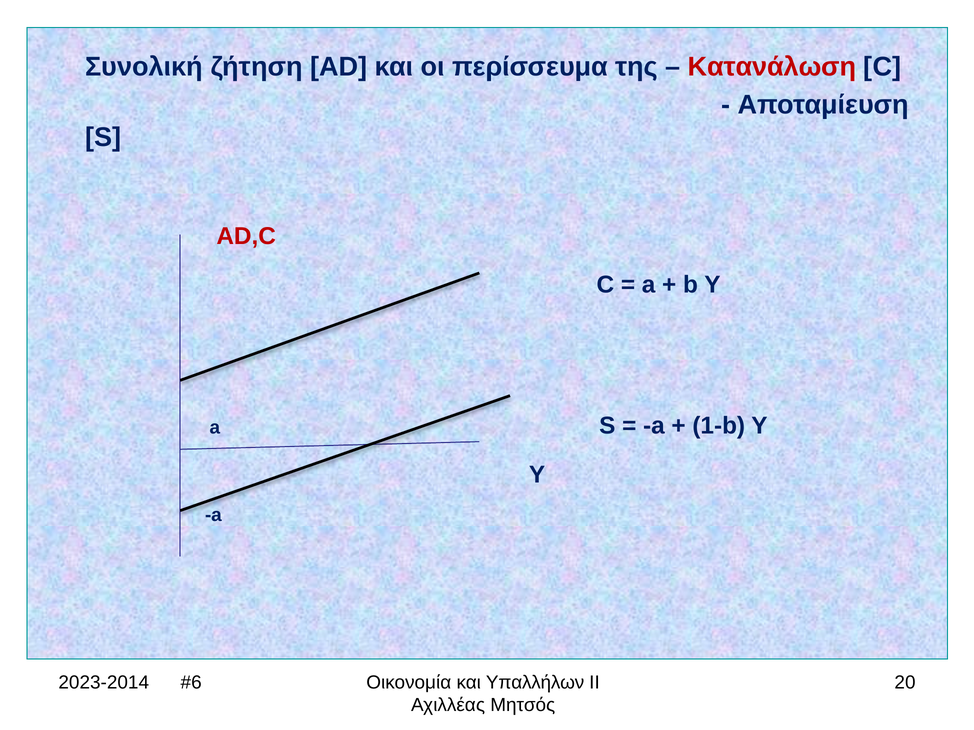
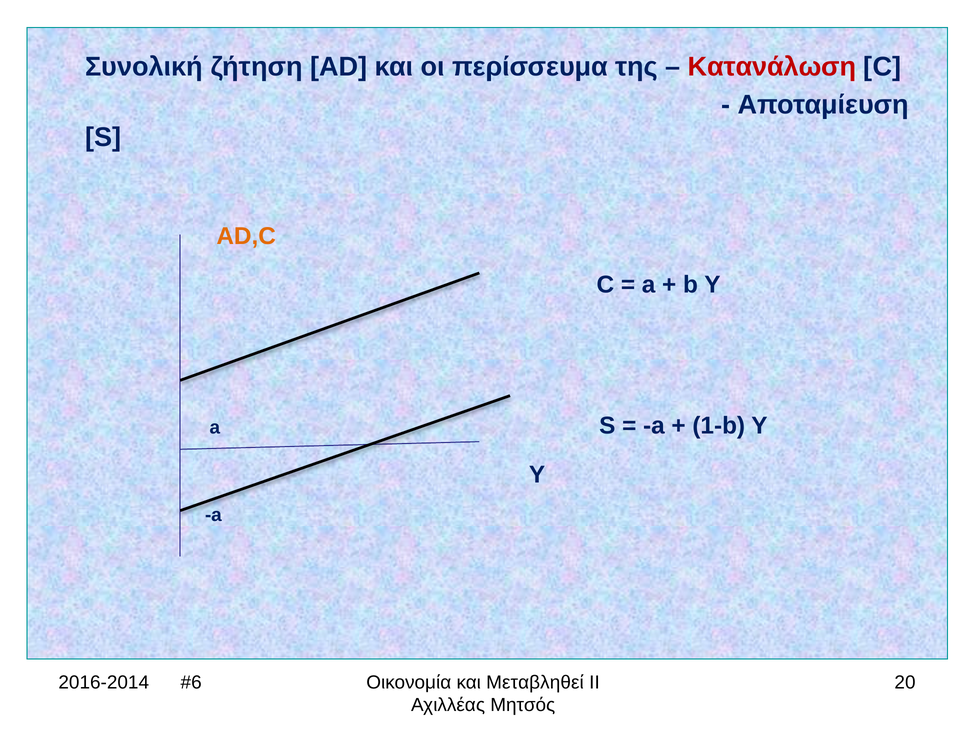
AD,C colour: red -> orange (246, 236)
2023-2014: 2023-2014 -> 2016-2014 (104, 683)
Υπαλλήλων: Υπαλλήλων -> Μεταβληθεί (535, 683)
